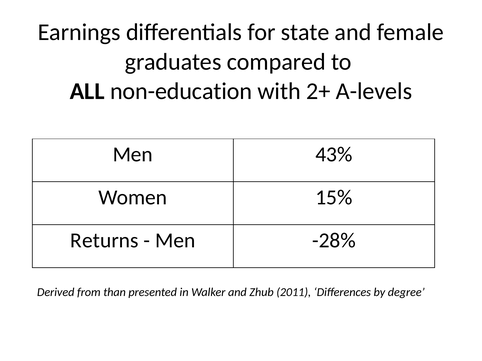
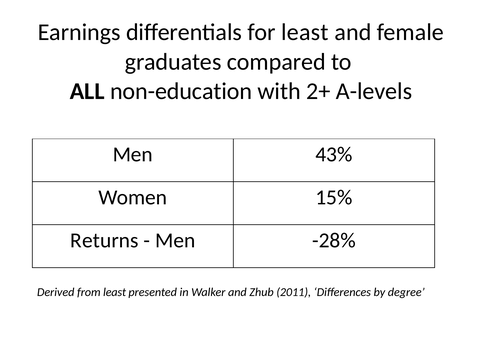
for state: state -> least (305, 32)
from than: than -> least (115, 293)
